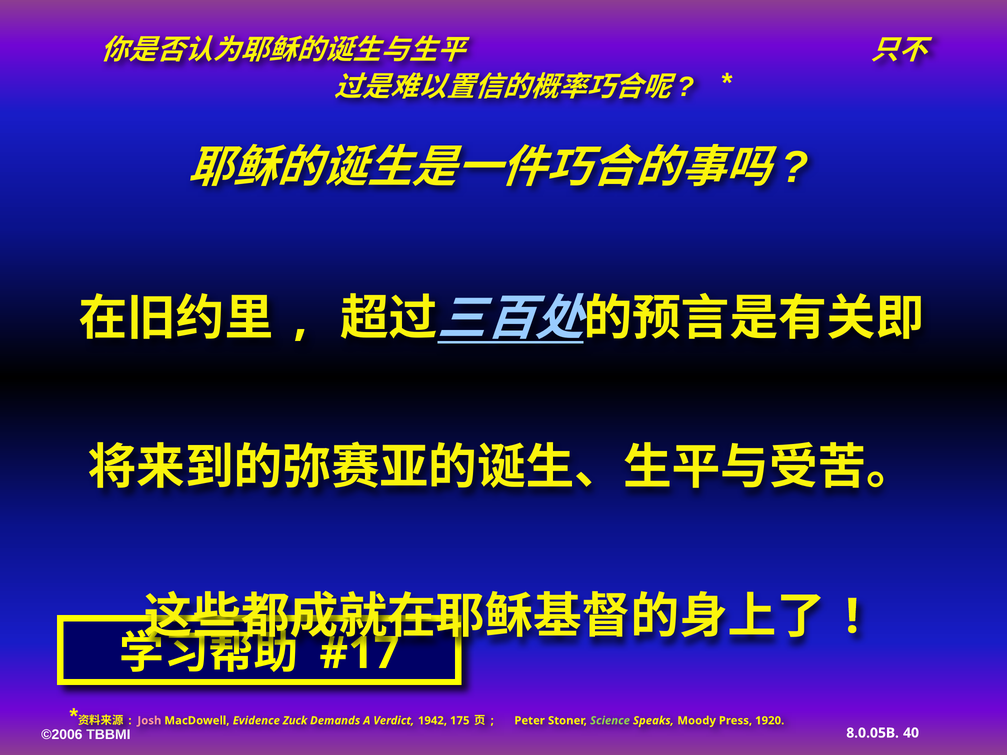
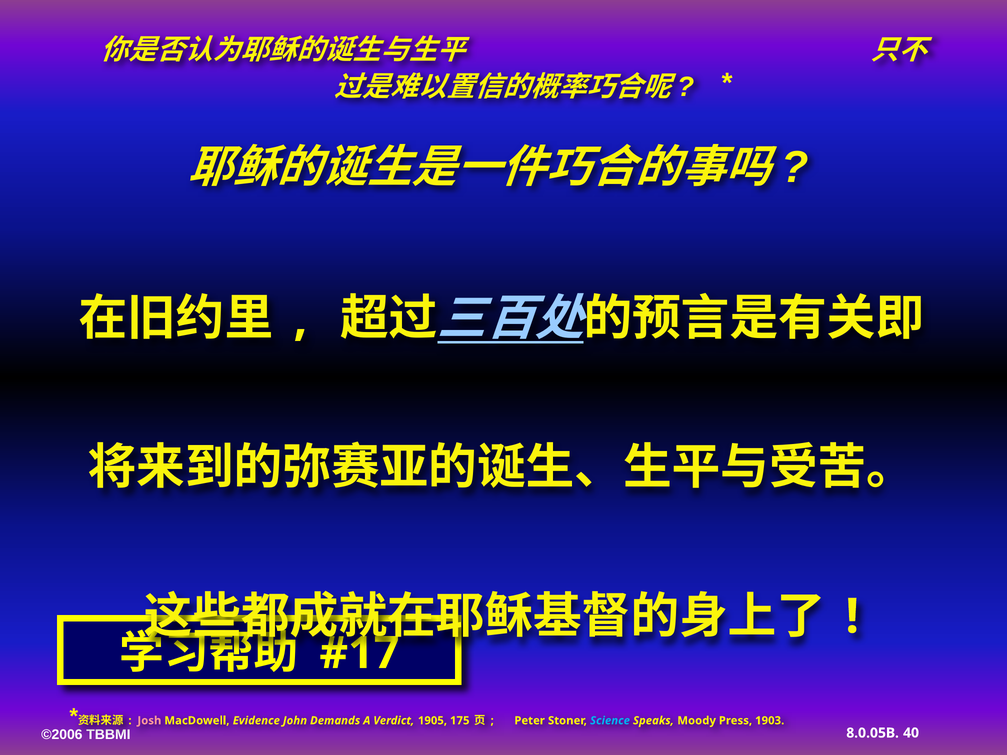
Zuck: Zuck -> John (295, 721)
1942: 1942 -> 1905 (432, 721)
Science colour: light green -> light blue (610, 721)
1920: 1920 -> 1903 (770, 721)
